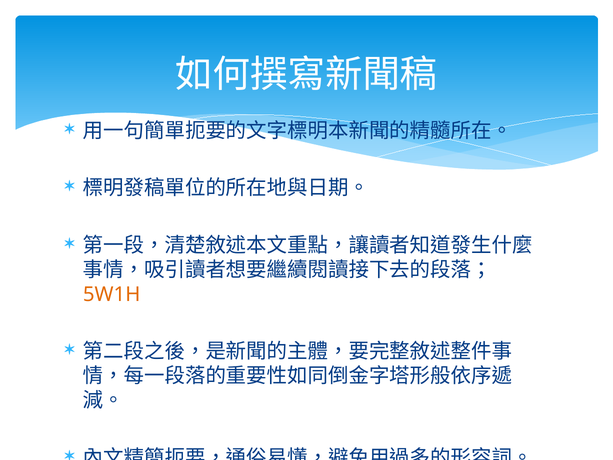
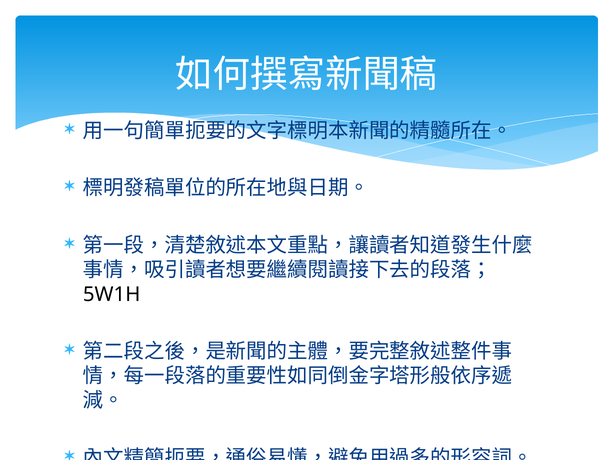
5W1H colour: orange -> black (112, 294)
